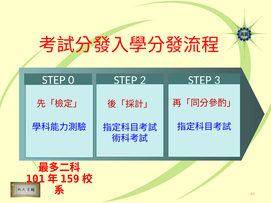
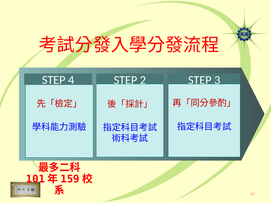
0: 0 -> 4 (71, 80)
